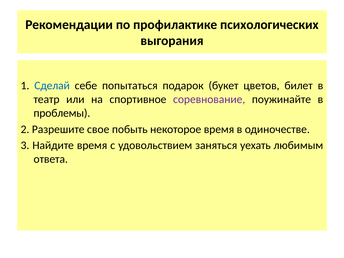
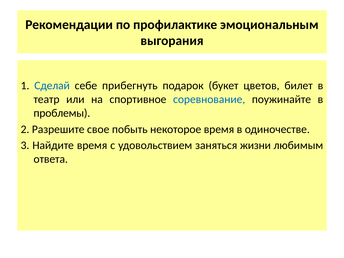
психологических: психологических -> эмоциональным (269, 25)
попытаться: попытаться -> прибегнуть (130, 86)
соревнование colour: purple -> blue (209, 99)
уехать: уехать -> жизни (255, 145)
